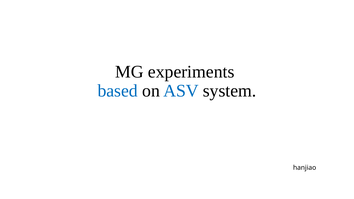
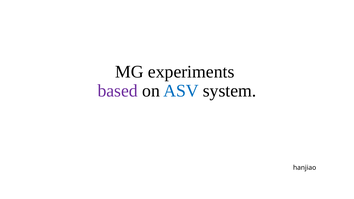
based colour: blue -> purple (118, 91)
